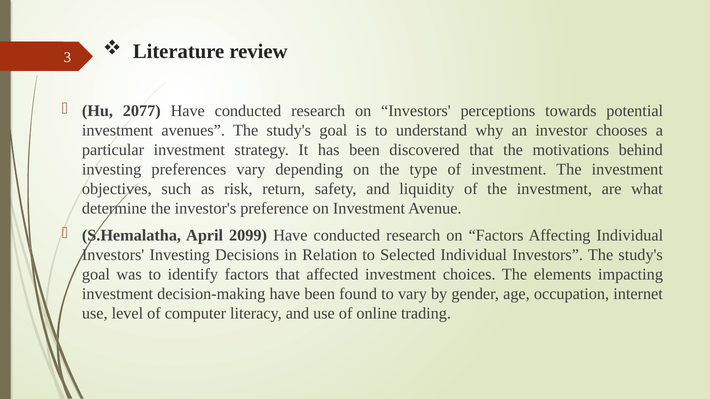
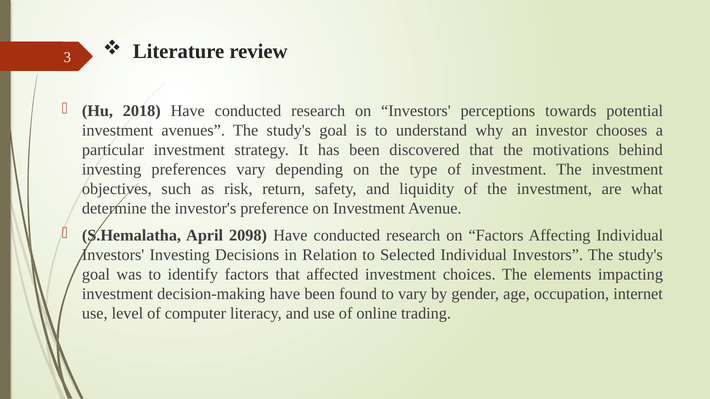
2077: 2077 -> 2018 (142, 111)
2099: 2099 -> 2098 (248, 236)
